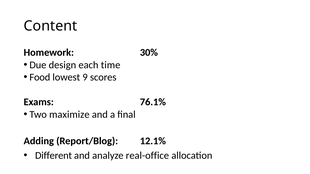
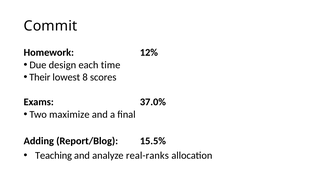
Content: Content -> Commit (50, 26)
30%: 30% -> 12% (149, 53)
Food: Food -> Their (40, 77)
9: 9 -> 8 (85, 77)
76.1%: 76.1% -> 37.0% (153, 102)
12.1%: 12.1% -> 15.5% (153, 141)
Different: Different -> Teaching (54, 156)
real-office: real-office -> real-ranks (147, 156)
